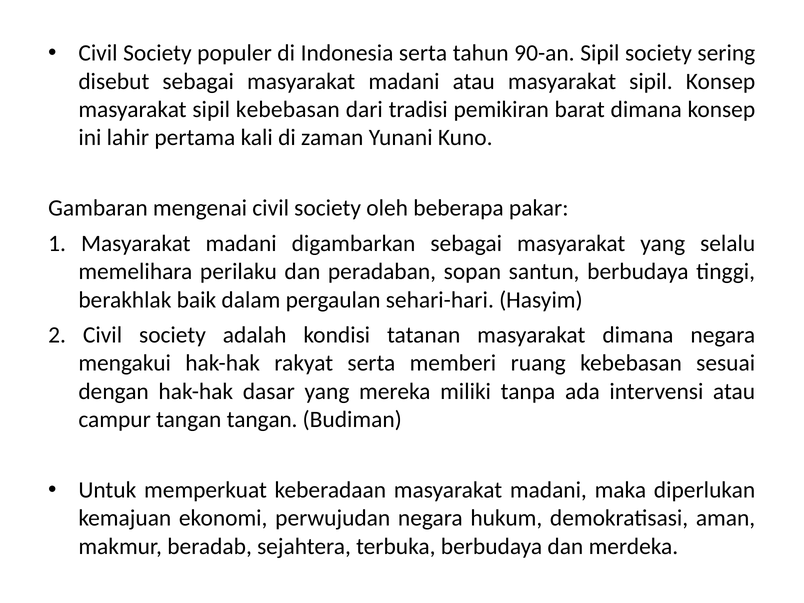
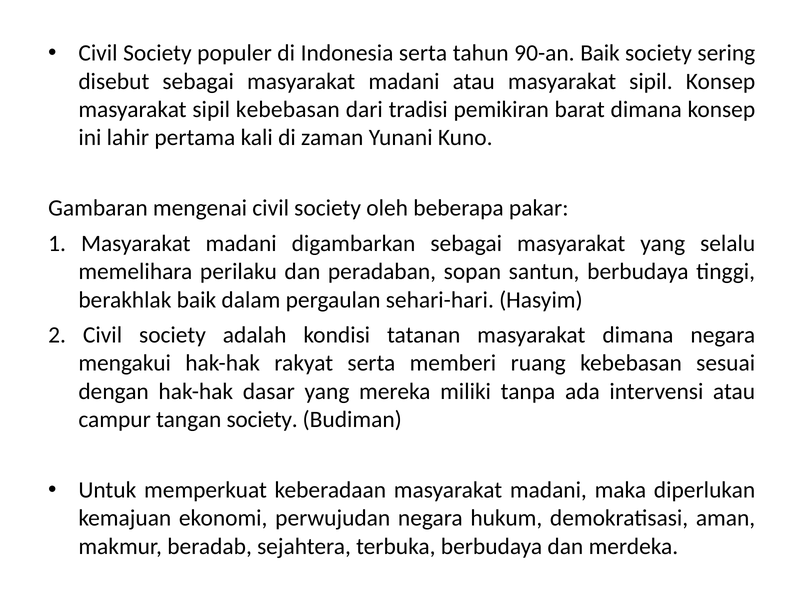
90-an Sipil: Sipil -> Baik (600, 53)
tangan tangan: tangan -> society (262, 420)
